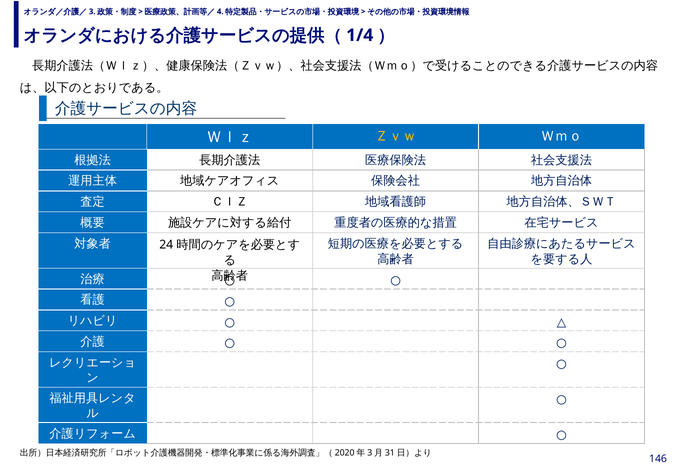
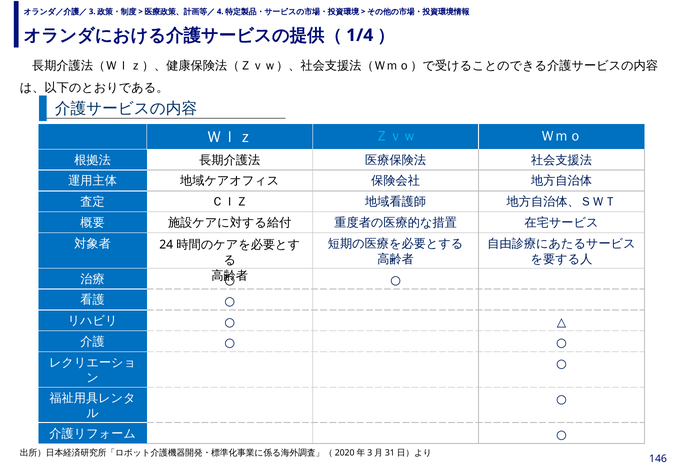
Ｚｖｗ colour: yellow -> light blue (396, 136)
